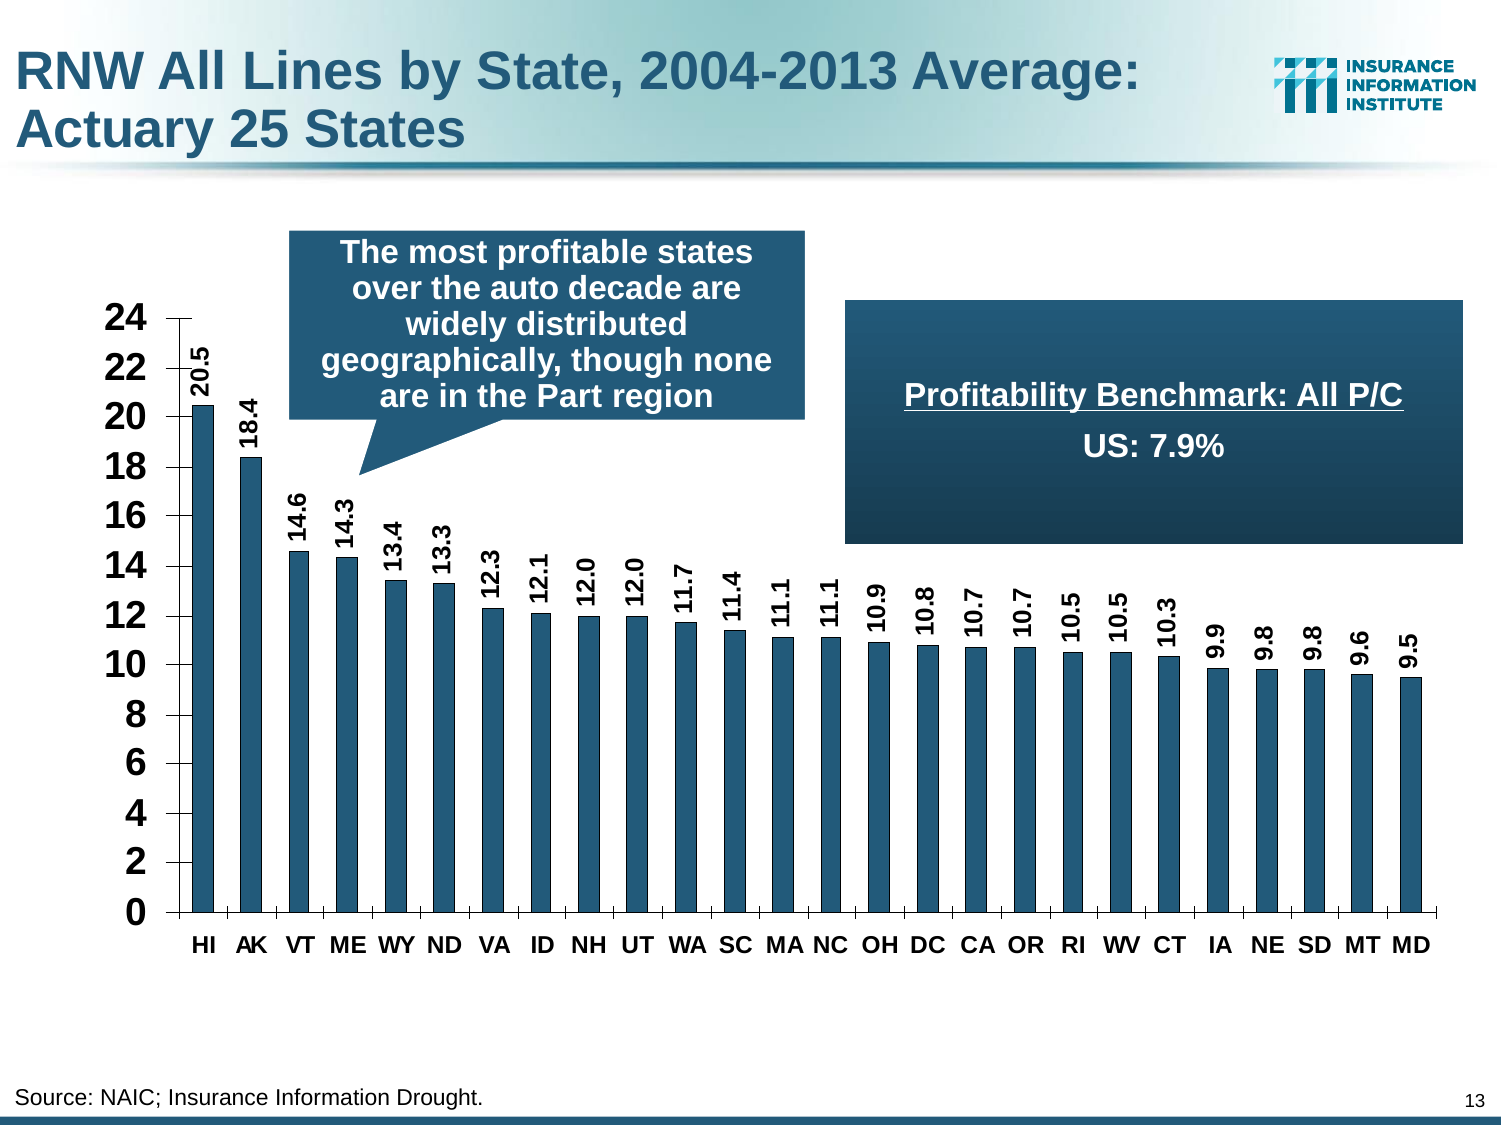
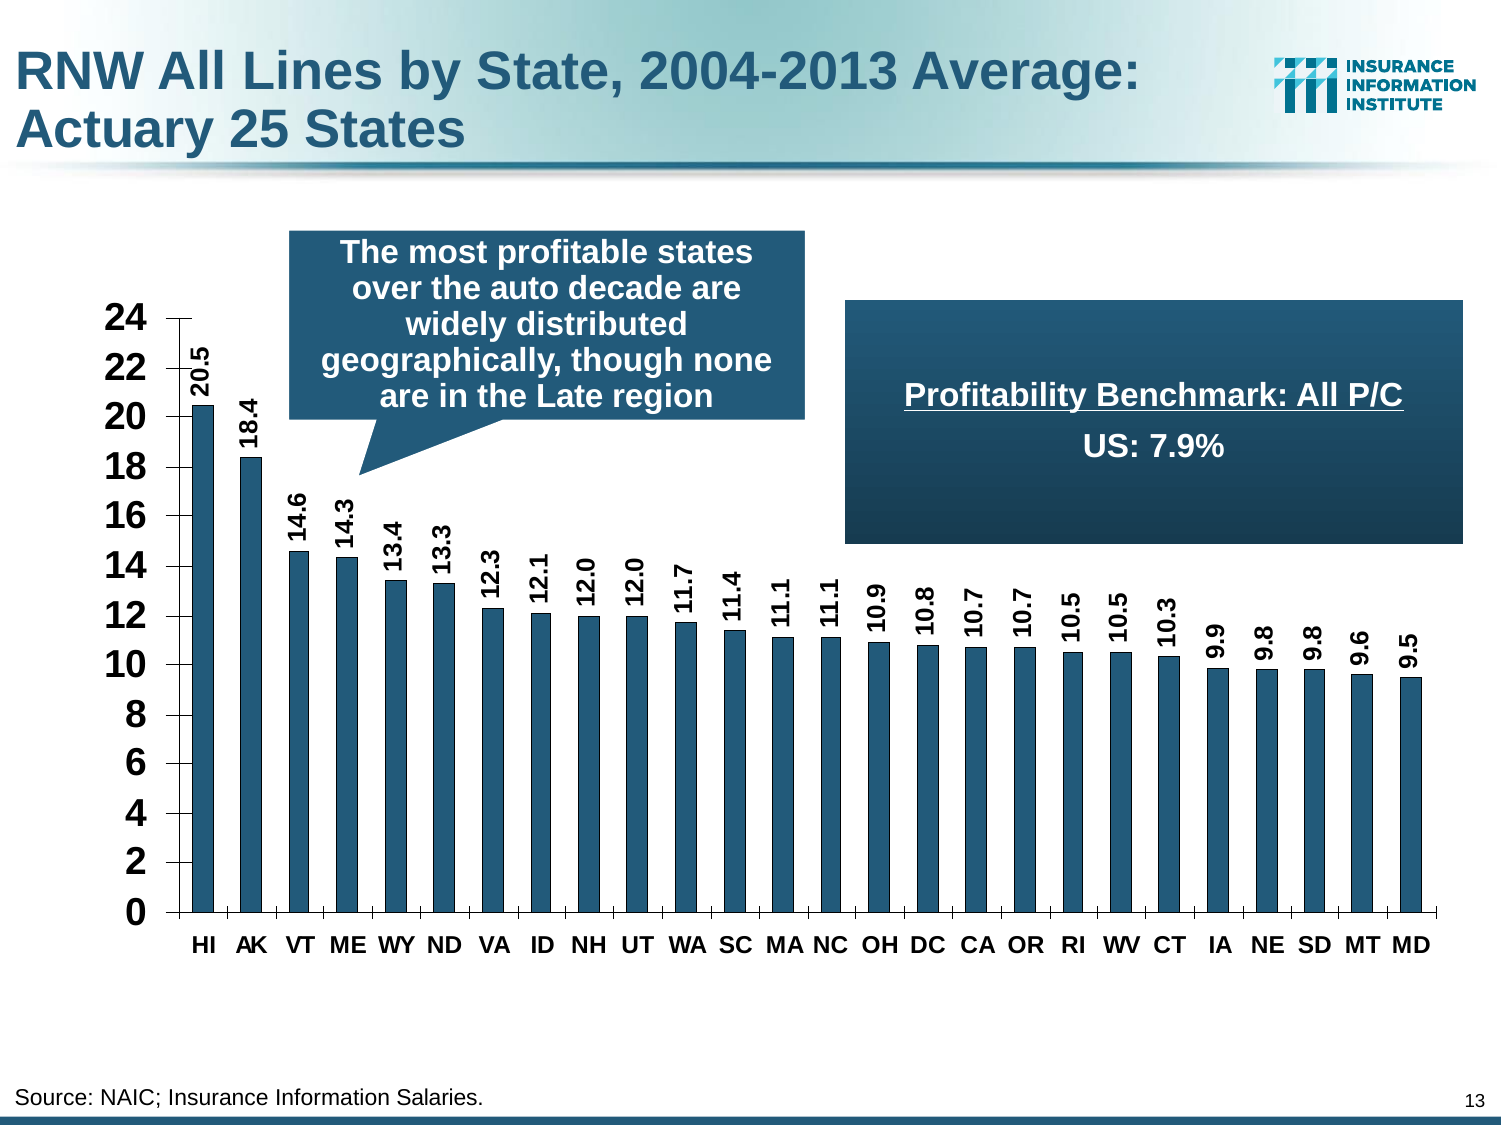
Part: Part -> Late (570, 397)
Drought: Drought -> Salaries (440, 1099)
